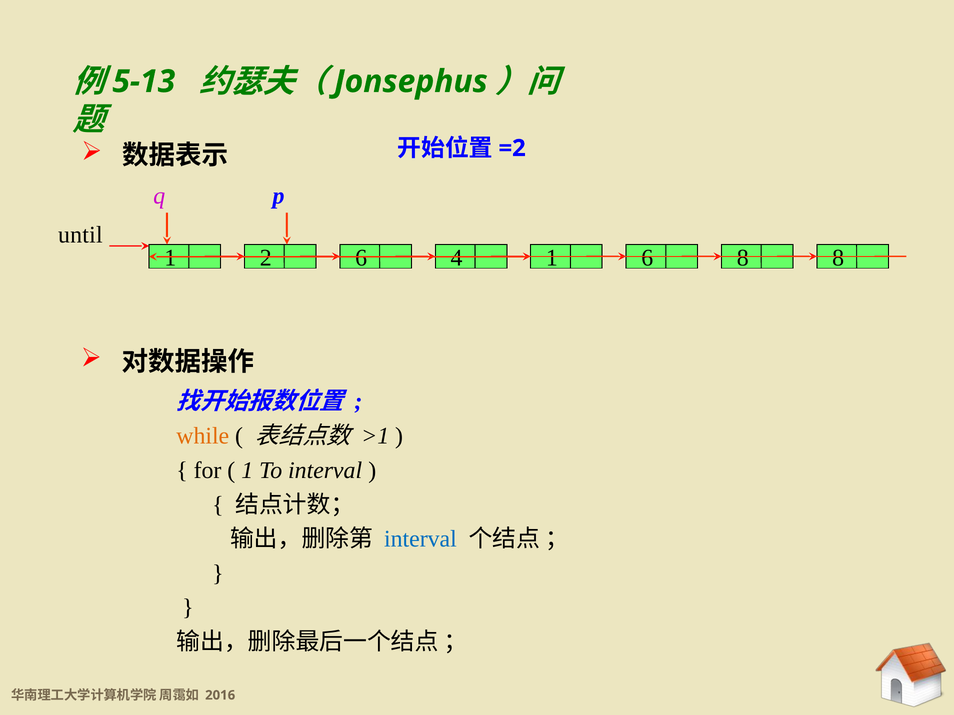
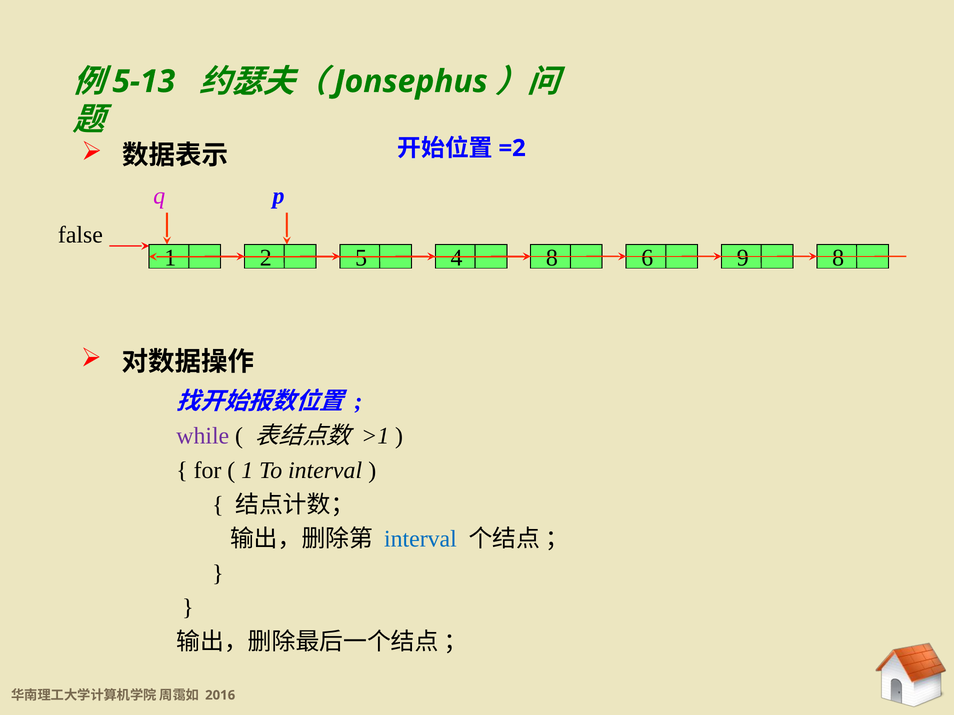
until: until -> false (80, 235)
2 6: 6 -> 5 (361, 258)
4 1: 1 -> 8 (552, 258)
6 8: 8 -> 9 (743, 258)
while colour: orange -> purple (203, 436)
